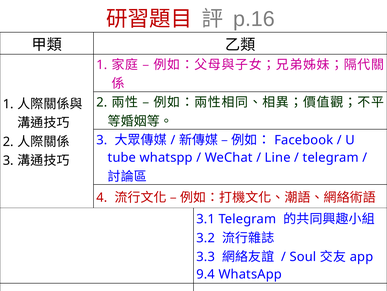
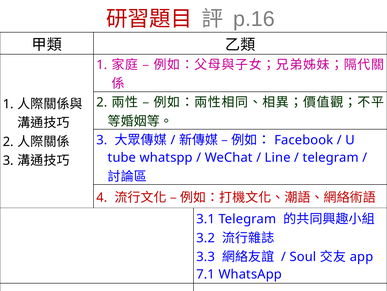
9.4: 9.4 -> 7.1 (206, 274)
